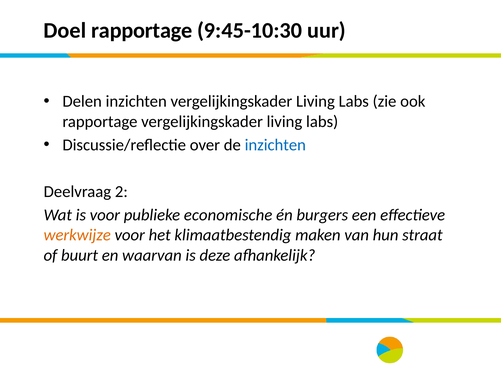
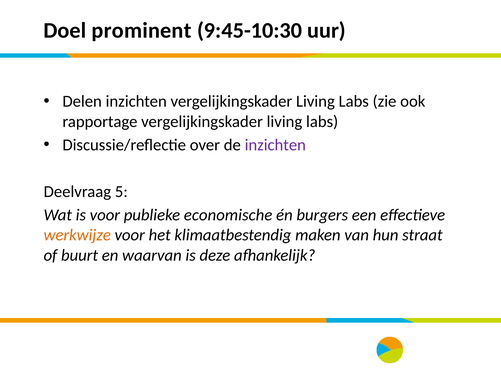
Doel rapportage: rapportage -> prominent (142, 31)
inzichten colour: blue -> purple (275, 145)
2: 2 -> 5 (121, 192)
